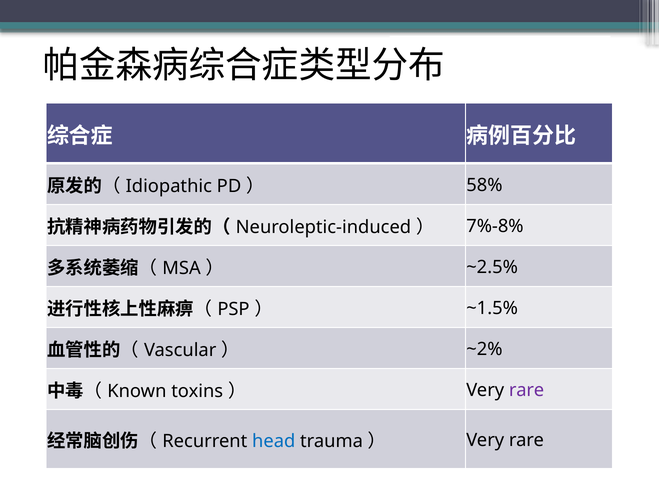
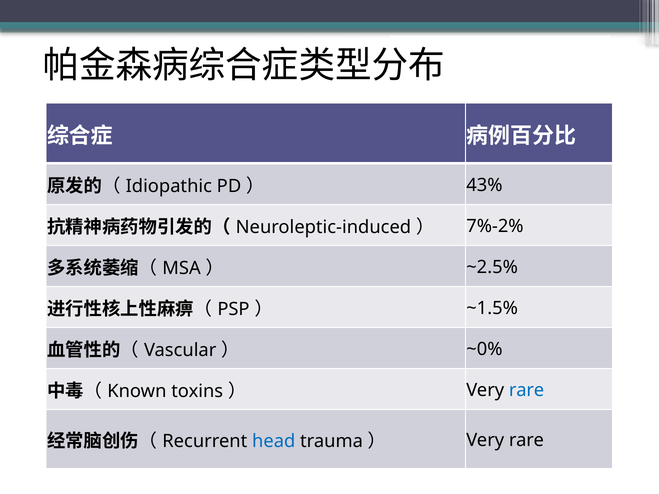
58%: 58% -> 43% (484, 185)
7%-8%: 7%-8% -> 7%-2% (495, 226)
~2%: ~2% -> ~0% (484, 350)
rare colour: purple -> blue (527, 391)
